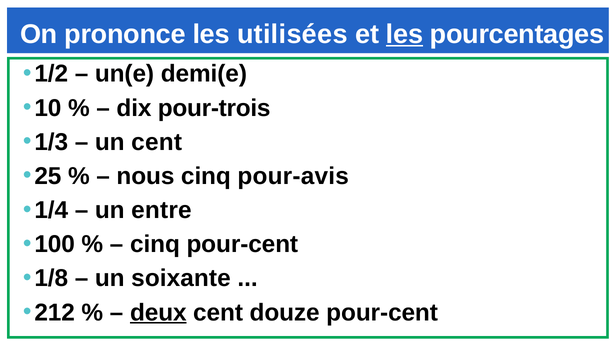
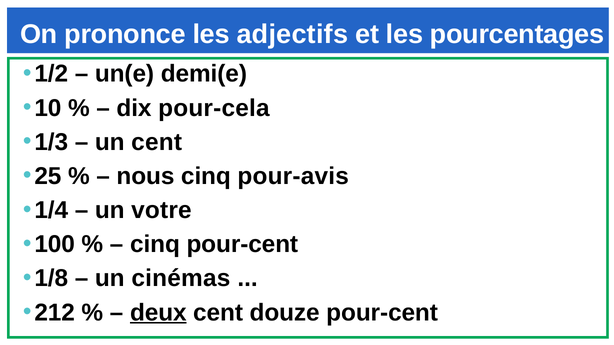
utilisées: utilisées -> adjectifs (292, 34)
les underline: present -> none (405, 34)
pour-trois: pour-trois -> pour-cela (214, 108)
entre: entre -> votre (161, 211)
soixante: soixante -> cinémas (181, 279)
